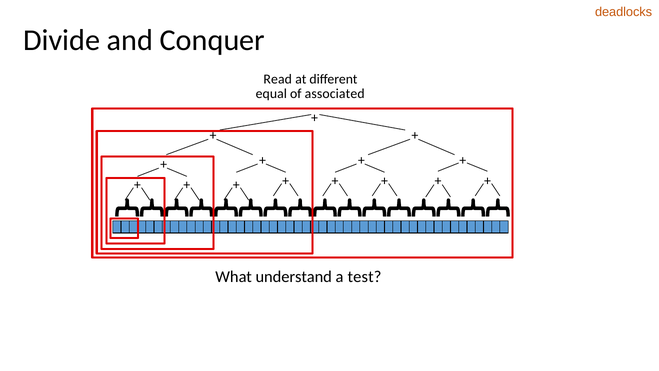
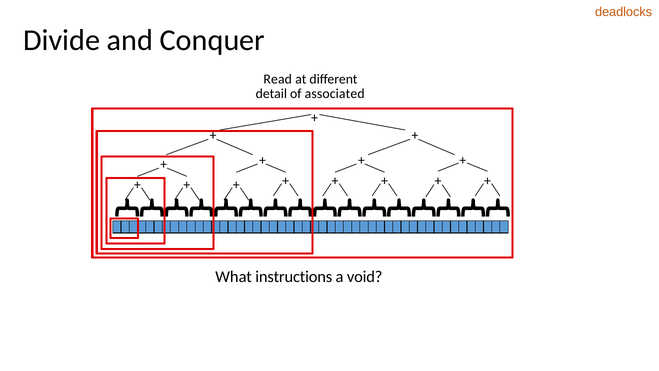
equal: equal -> detail (271, 94)
understand: understand -> instructions (294, 277)
test: test -> void (365, 277)
